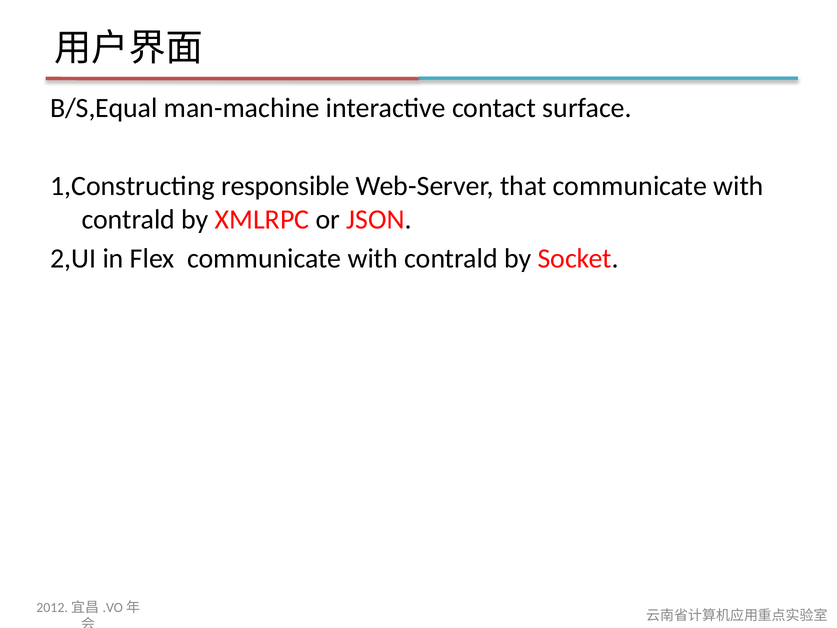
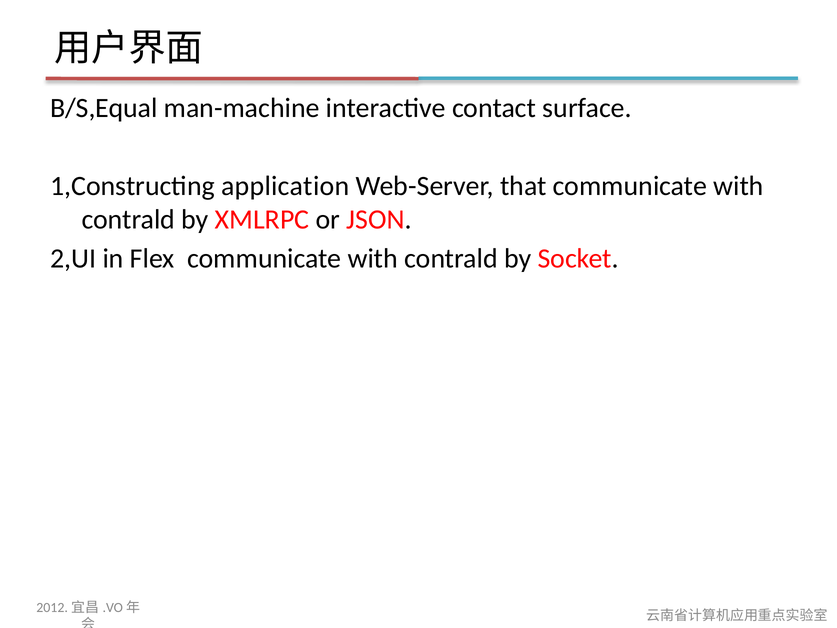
responsible: responsible -> application (285, 186)
